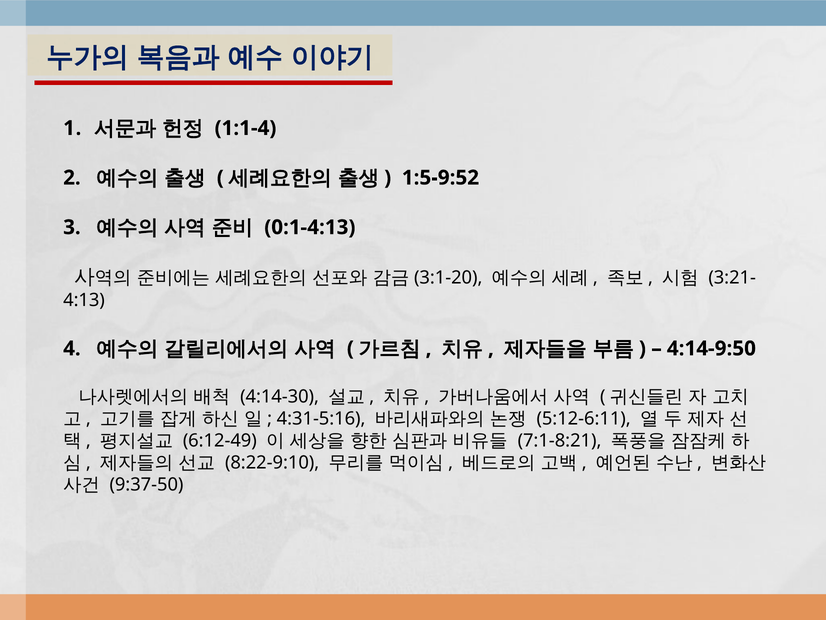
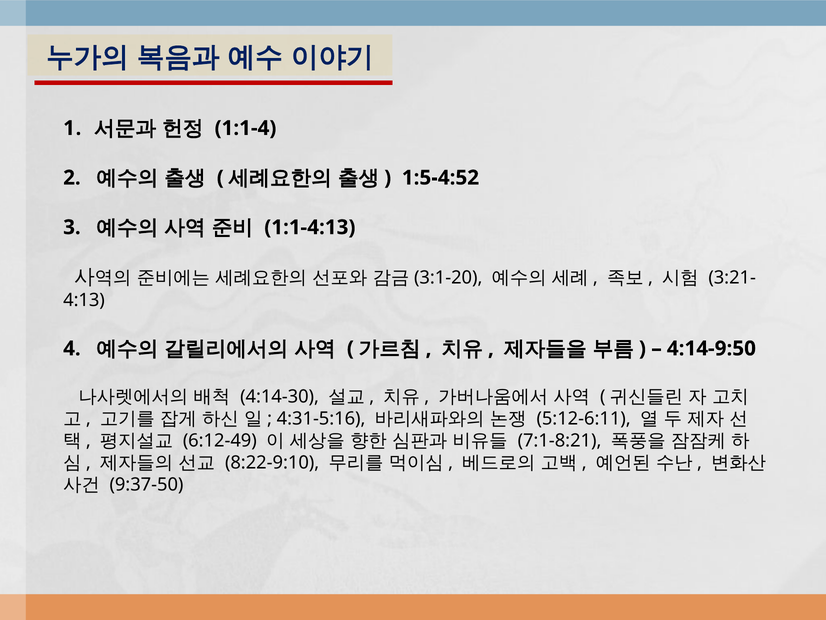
1:5-9:52: 1:5-9:52 -> 1:5-4:52 (440, 178)
0:1-4:13: 0:1-4:13 -> 1:1-4:13 (310, 227)
